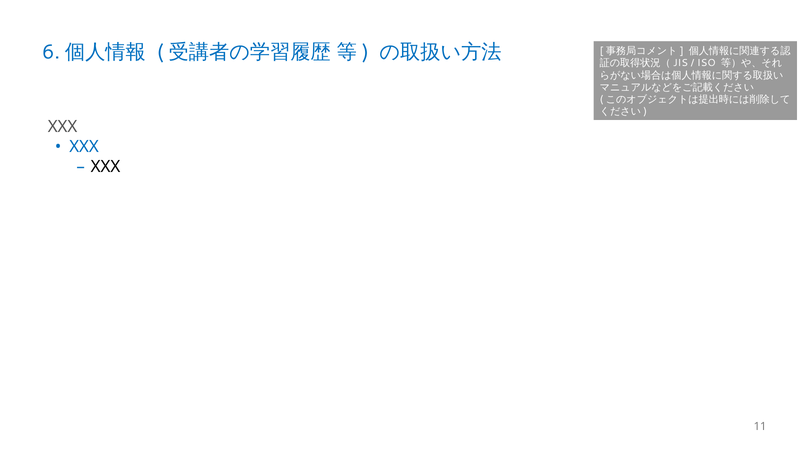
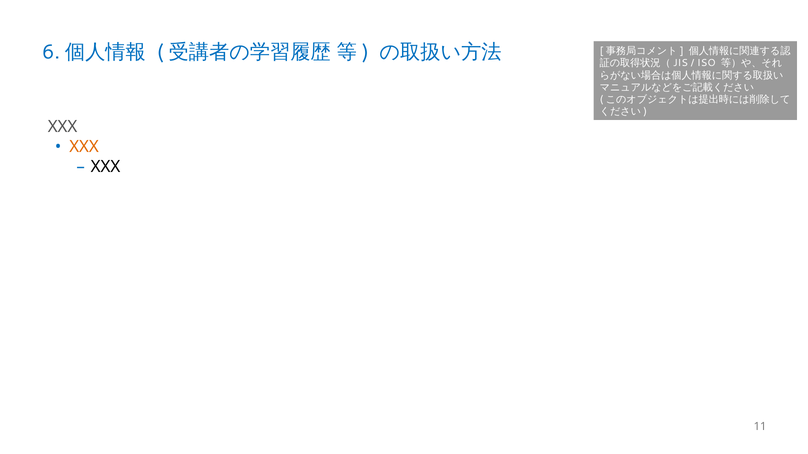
XXX colour: blue -> orange (84, 147)
